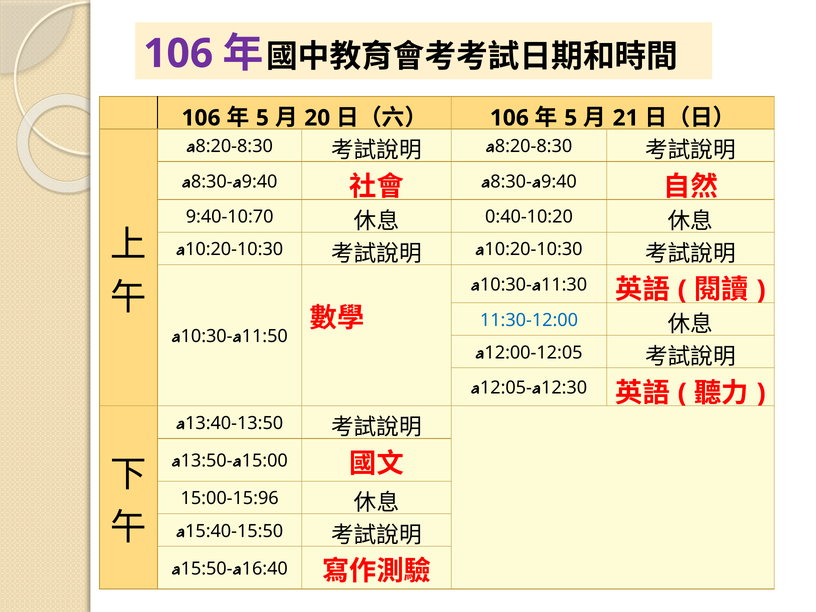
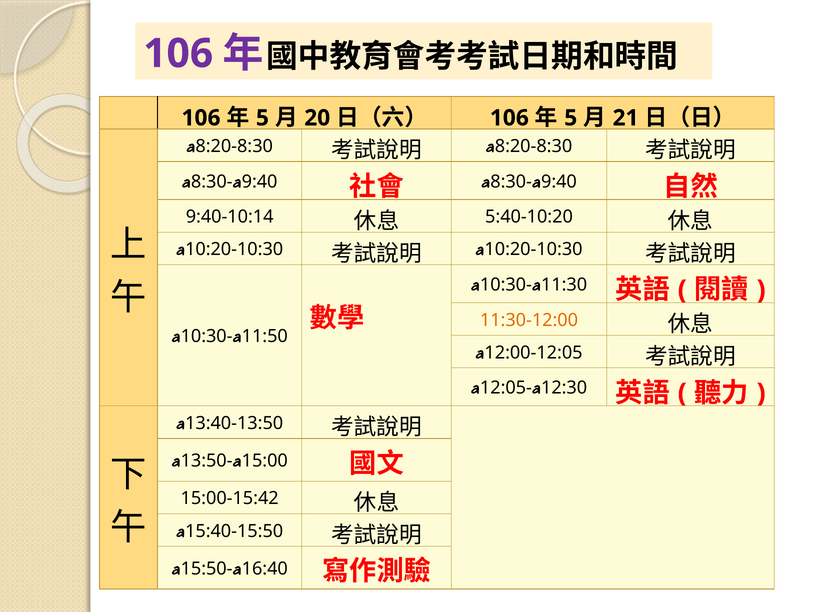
9:40-10:70: 9:40-10:70 -> 9:40-10:14 (230, 217)
0:40-10:20: 0:40-10:20 -> 5:40-10:20 (529, 217)
11:30-12:00 colour: blue -> orange (529, 320)
15:00-15:96: 15:00-15:96 -> 15:00-15:42 (230, 498)
